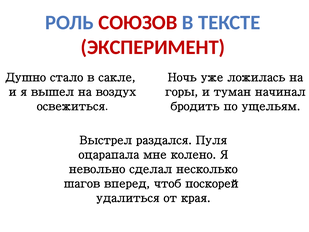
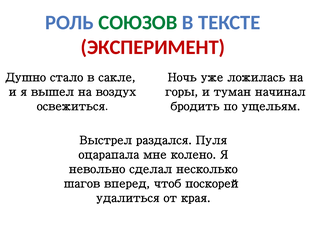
СОЮЗОВ colour: red -> green (138, 23)
